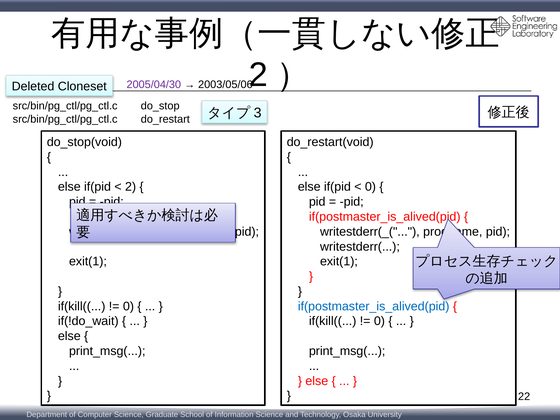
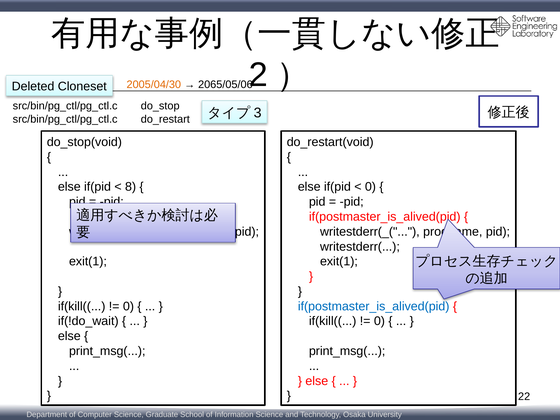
2005/04/30 colour: purple -> orange (154, 85)
2003/05/06: 2003/05/06 -> 2065/05/06 (225, 85)
2: 2 -> 8 (131, 187)
